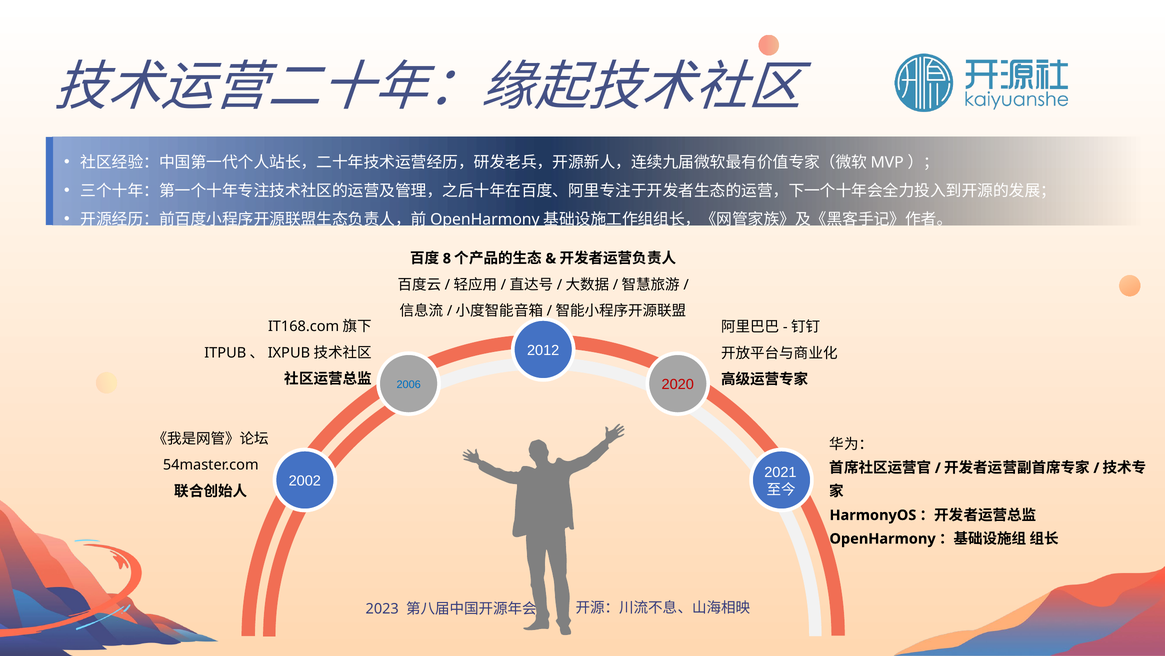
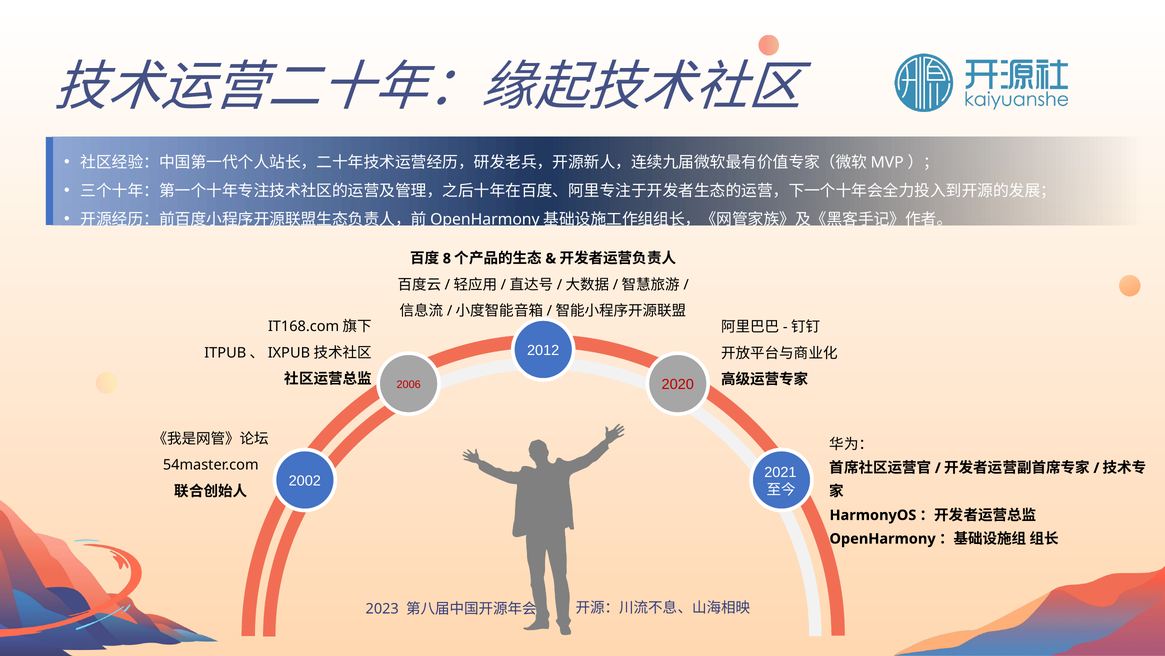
2006 colour: blue -> red (409, 384)
